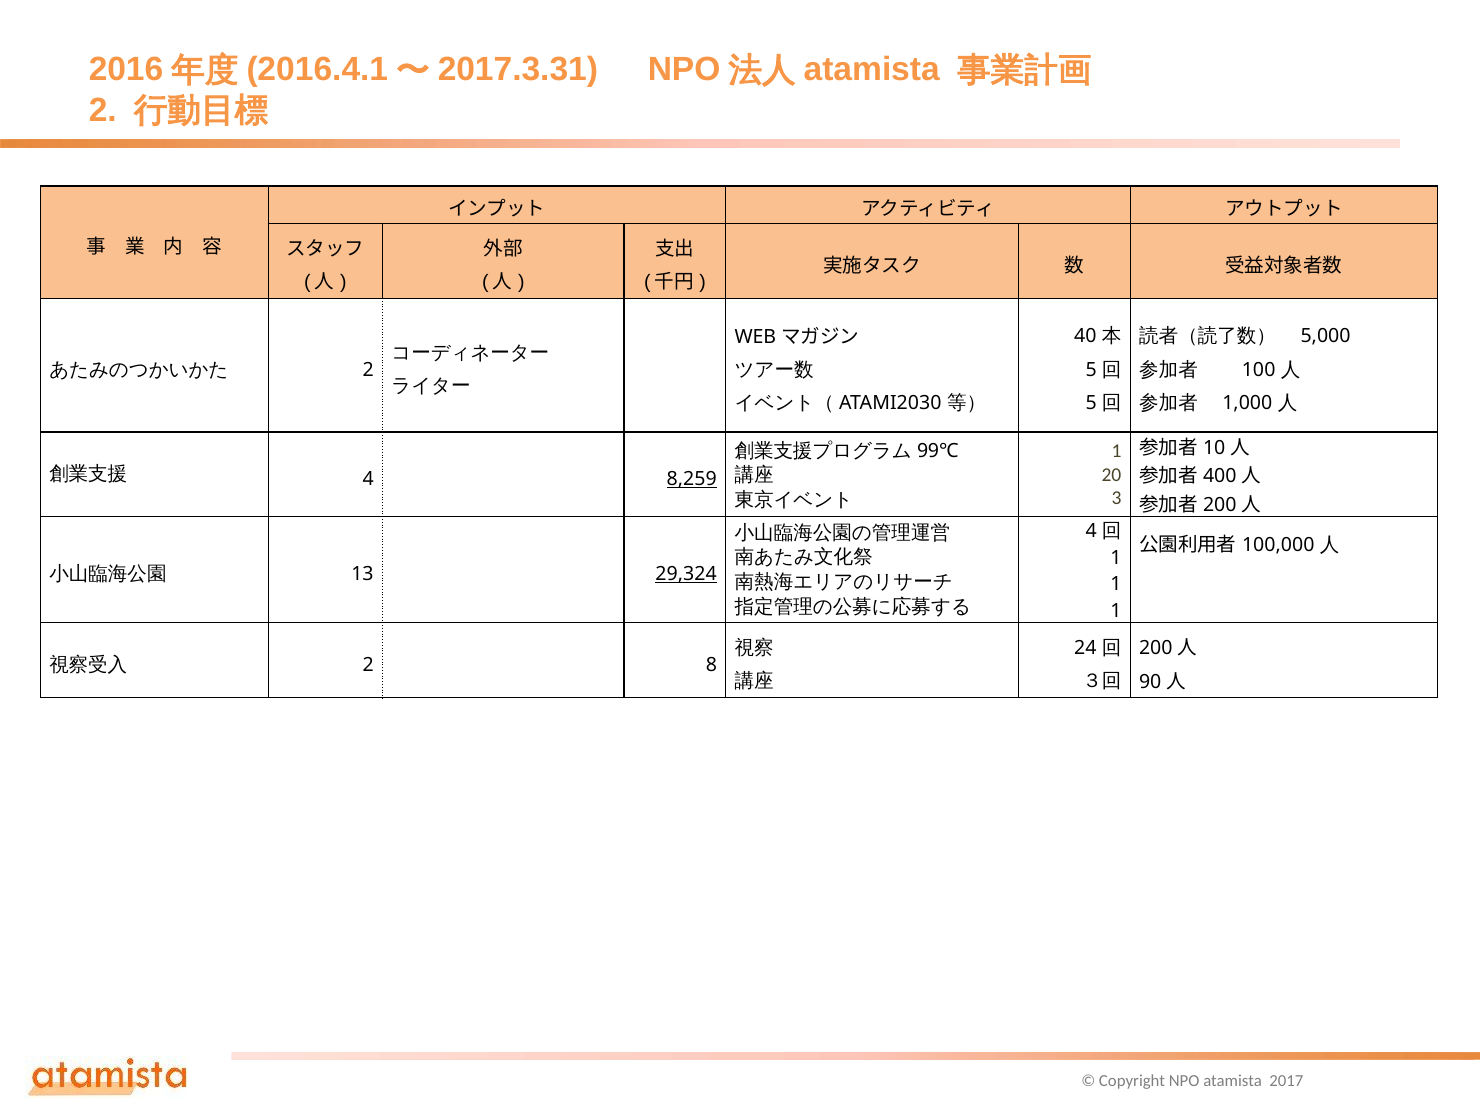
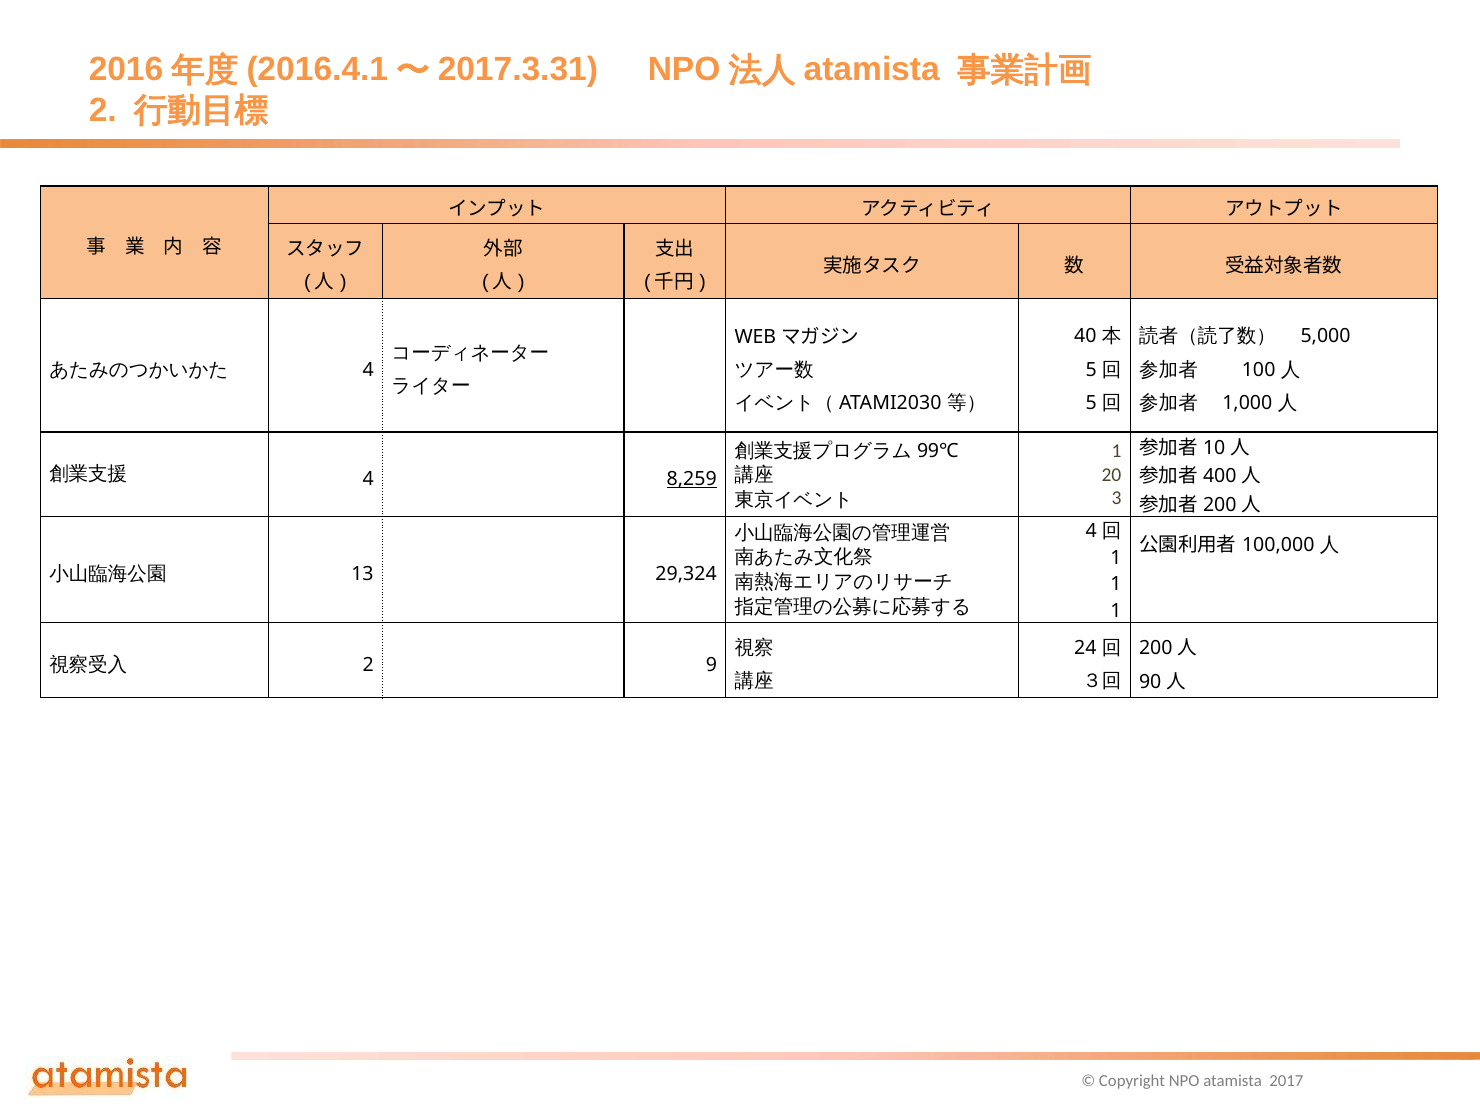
2: 2 -> 4 (368, 370)
29,324 underline: present -> none (686, 574)
8: 8 -> 9 (712, 665)
